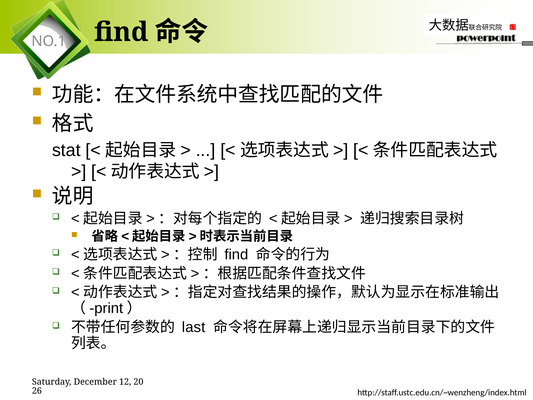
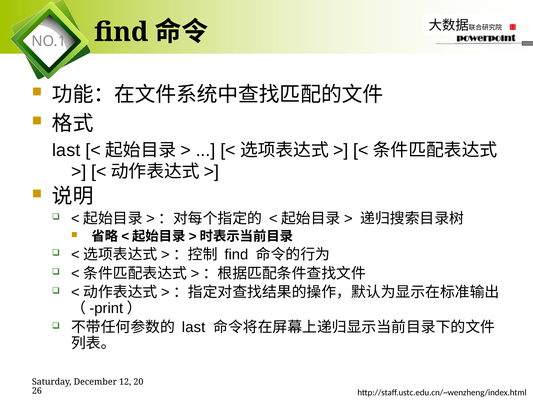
stat: stat -> last (66, 150)
